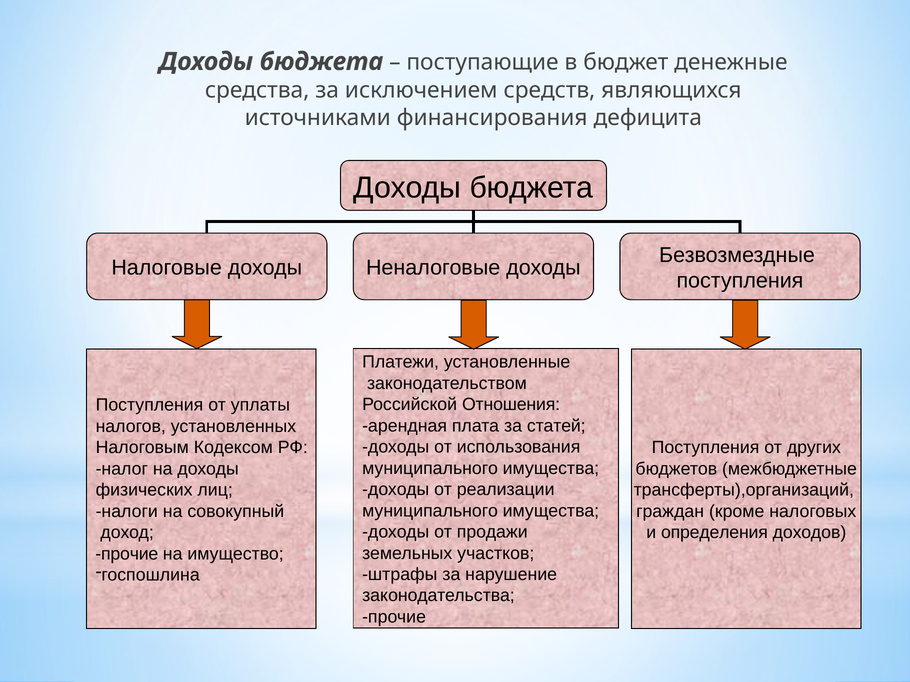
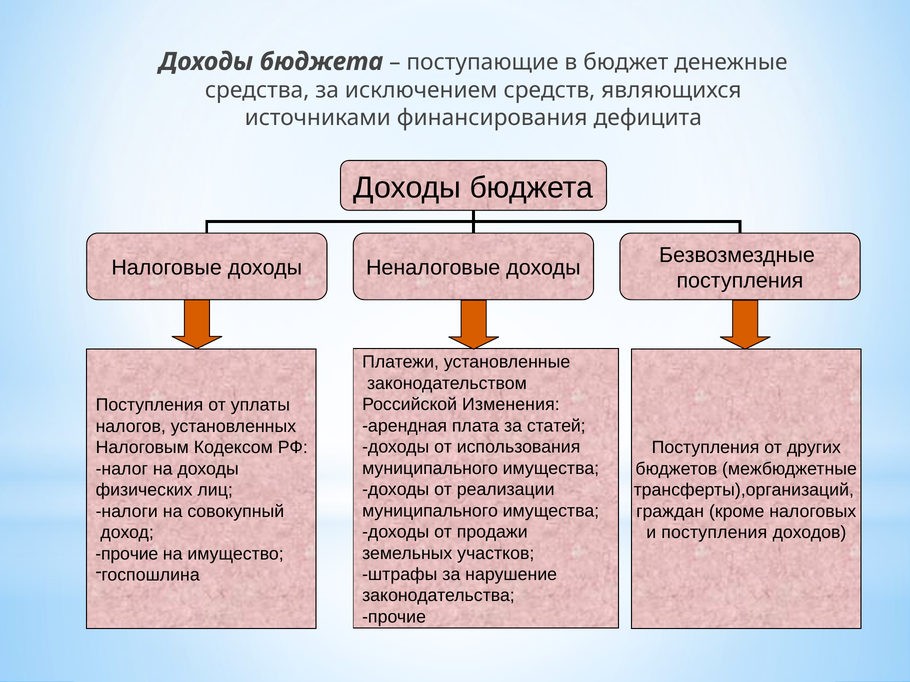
Отношения: Отношения -> Изменения (511, 405)
и определения: определения -> поступления (714, 533)
